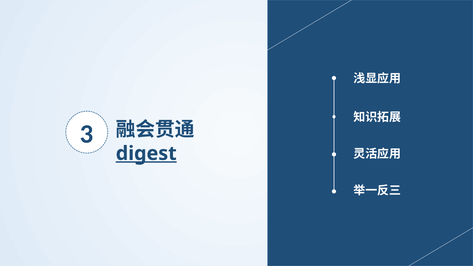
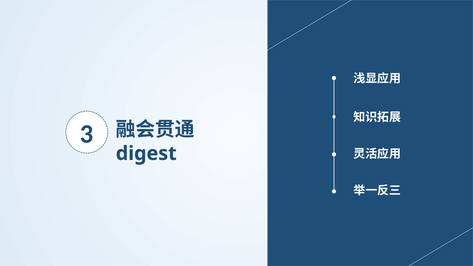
digest underline: present -> none (146, 153)
